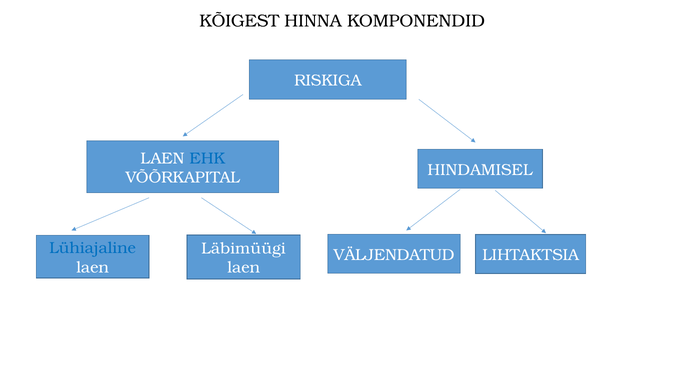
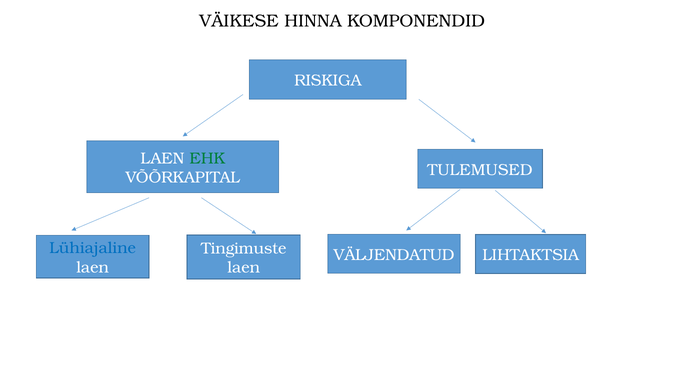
KÕIGEST: KÕIGEST -> VÄIKESE (239, 21)
EHK colour: blue -> green (207, 158)
HINDAMISEL: HINDAMISEL -> TULEMUSED (480, 170)
Läbimüügi: Läbimüügi -> Tingimuste (244, 249)
